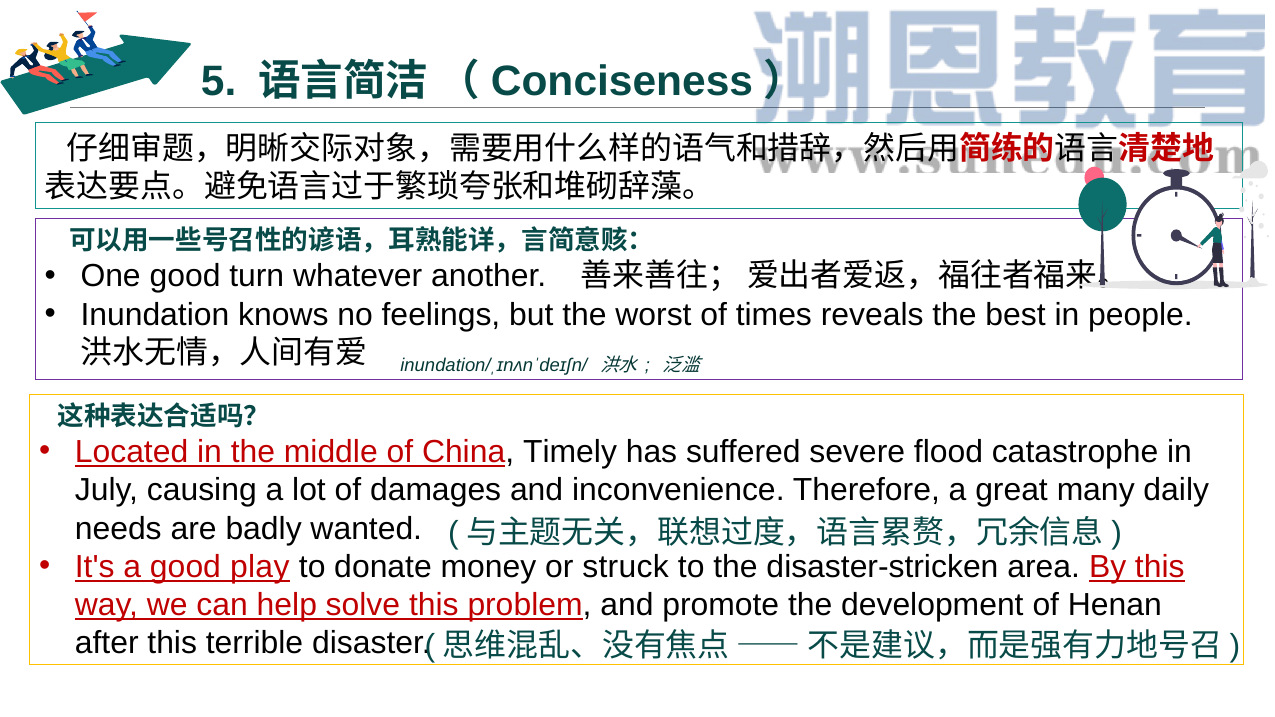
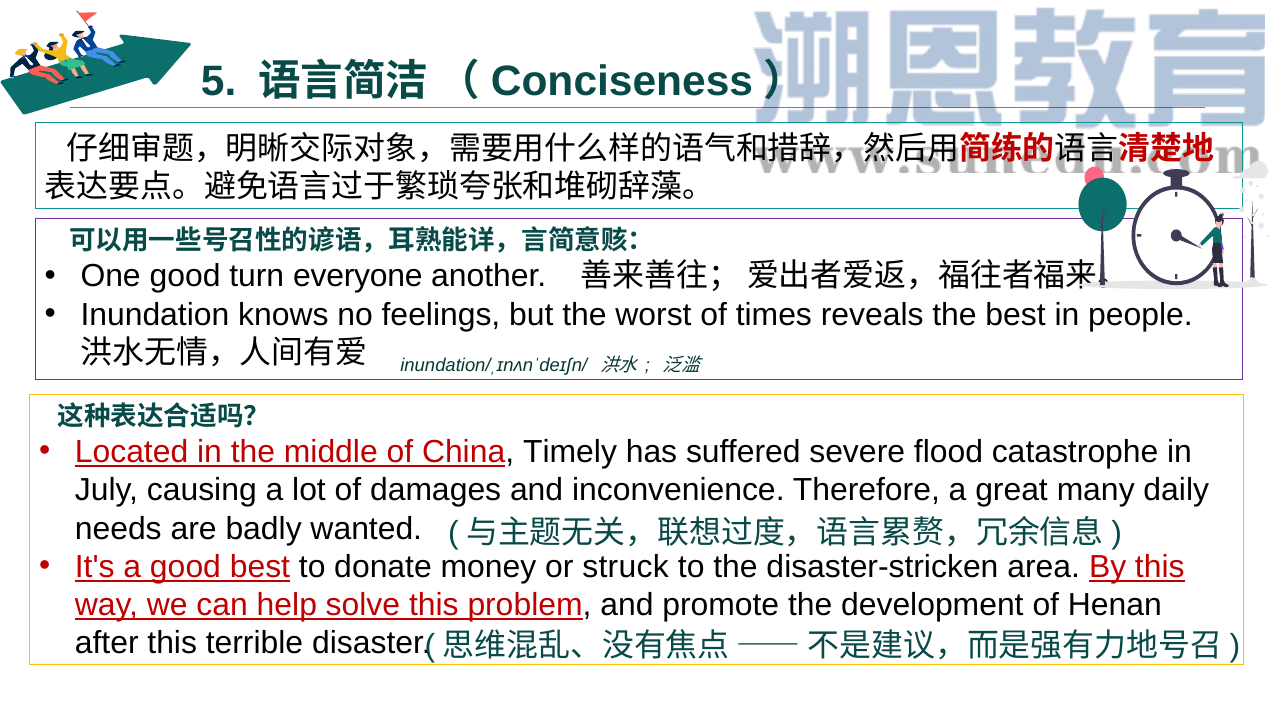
whatever: whatever -> everyone (358, 276)
good play: play -> best (260, 567)
